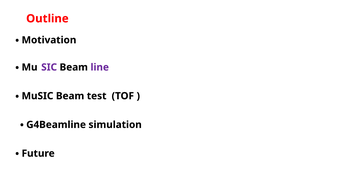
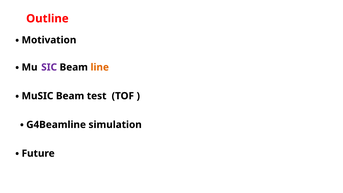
line colour: purple -> orange (100, 67)
